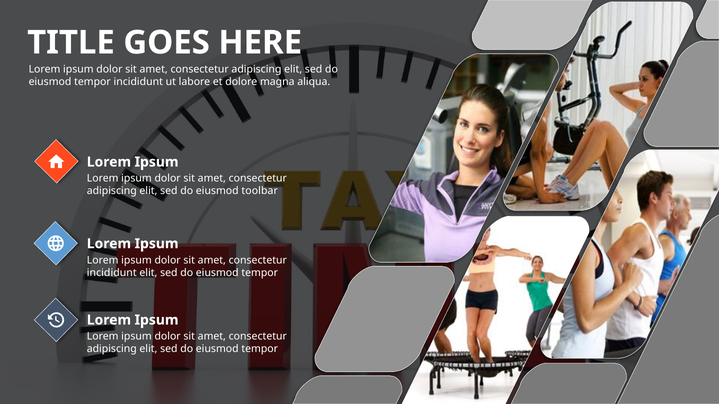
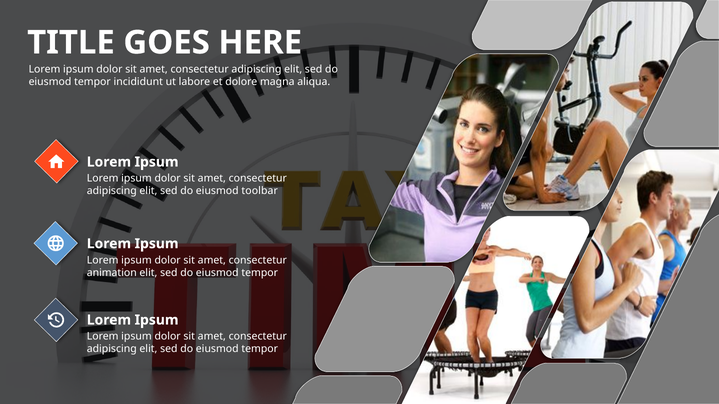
incididunt: incididunt -> animation (112, 273)
